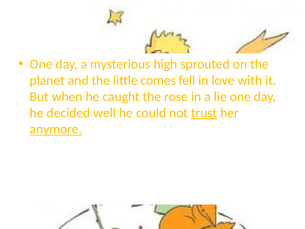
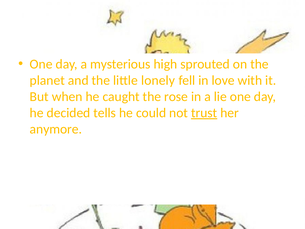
comes: comes -> lonely (158, 80)
well: well -> tells (105, 113)
anymore underline: present -> none (56, 129)
